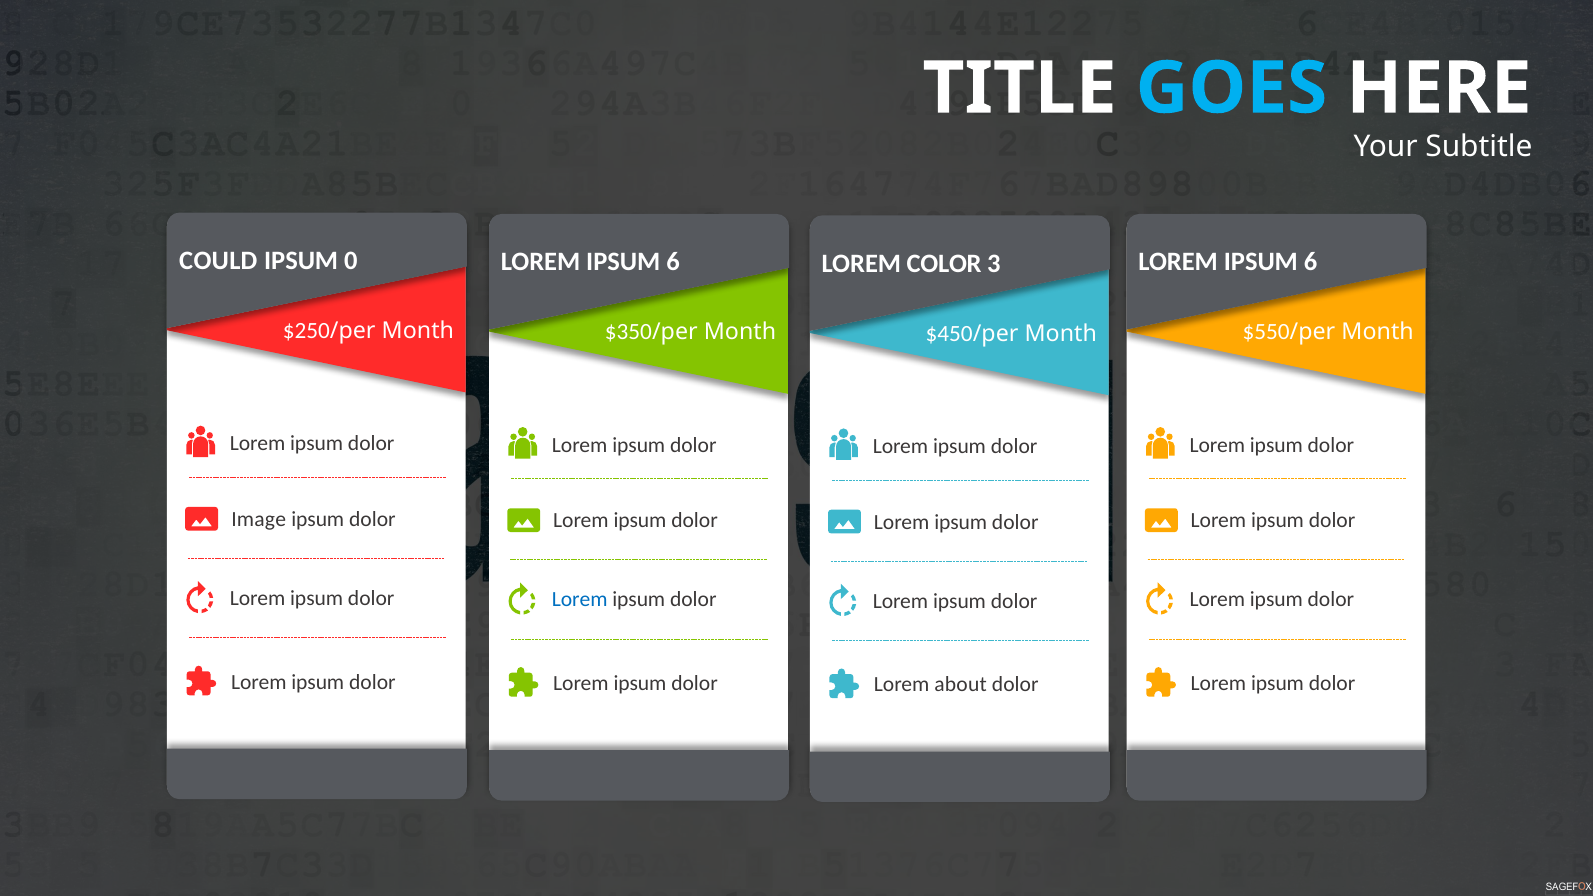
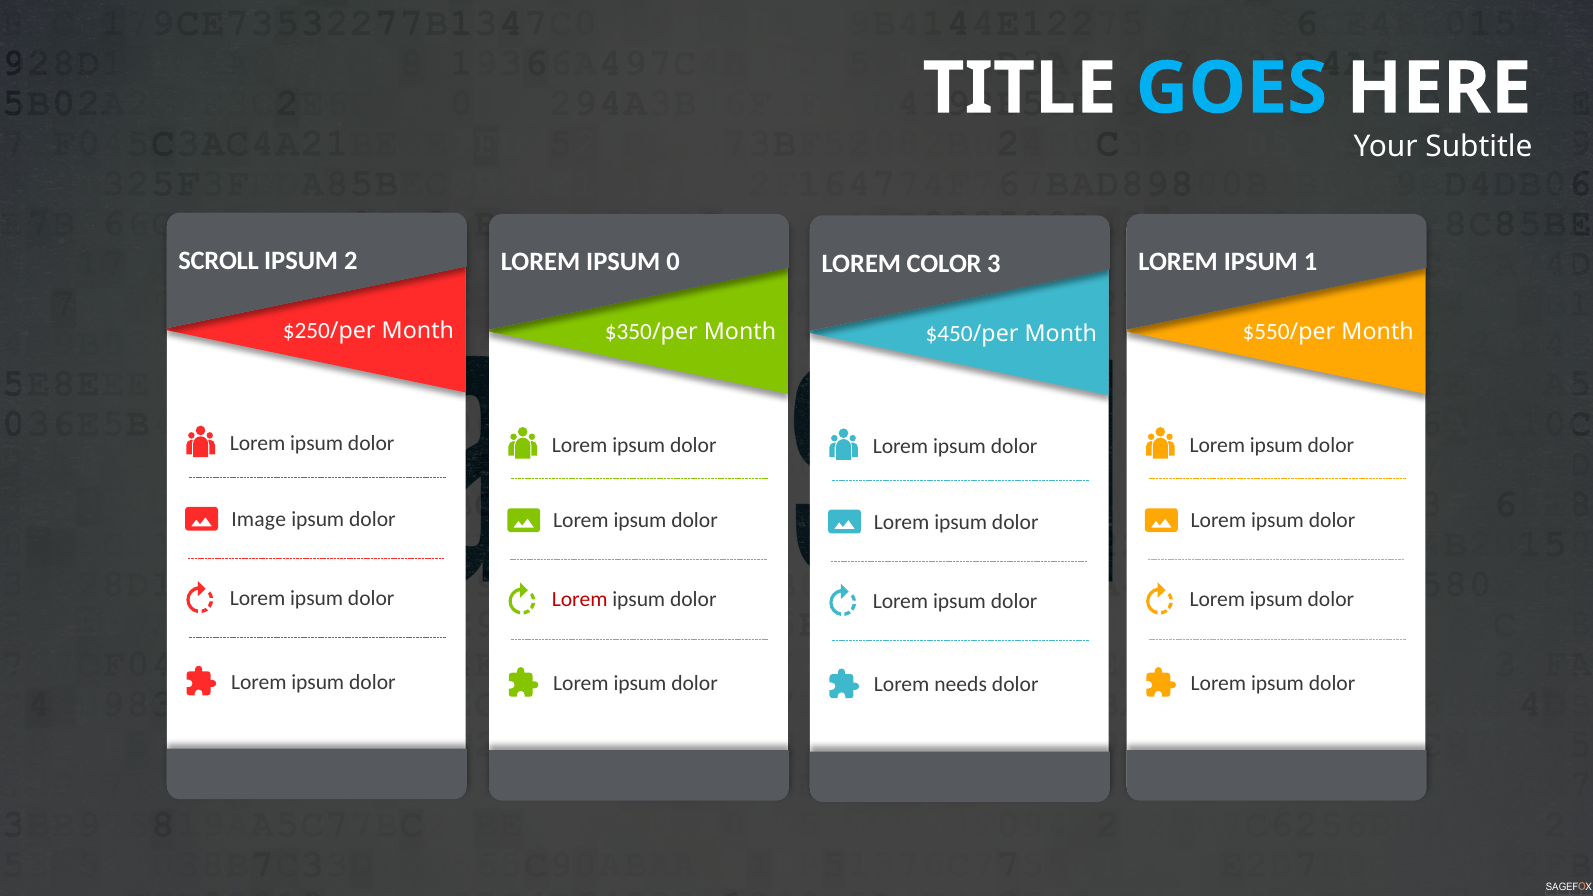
COULD: COULD -> SCROLL (219, 261)
0: 0 -> 2 (351, 261)
6: 6 -> 0 (673, 262)
6: 6 -> 1 (1311, 262)
Lorem colour: blue -> red (580, 600)
about: about -> needs (961, 685)
